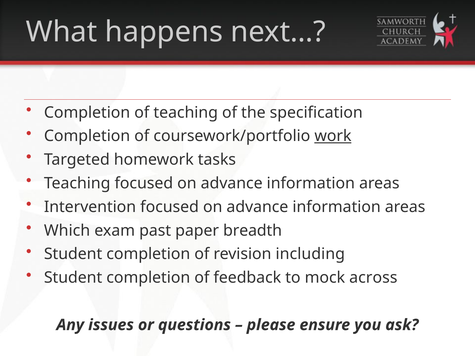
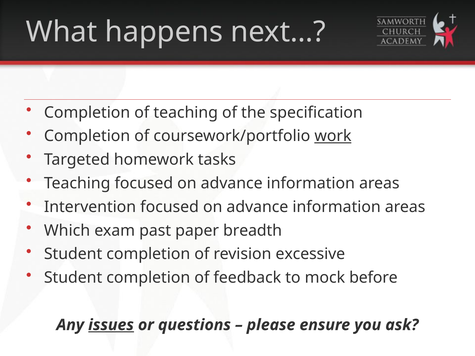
including: including -> excessive (310, 254)
across: across -> before (373, 278)
issues underline: none -> present (111, 325)
